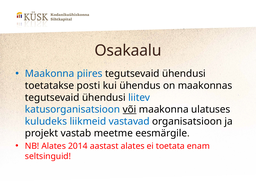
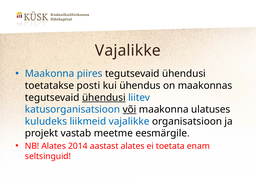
Osakaalu: Osakaalu -> Vajalikke (128, 51)
ühendusi underline: none -> present (104, 98)
liikmeid vastavad: vastavad -> vajalikke (129, 121)
